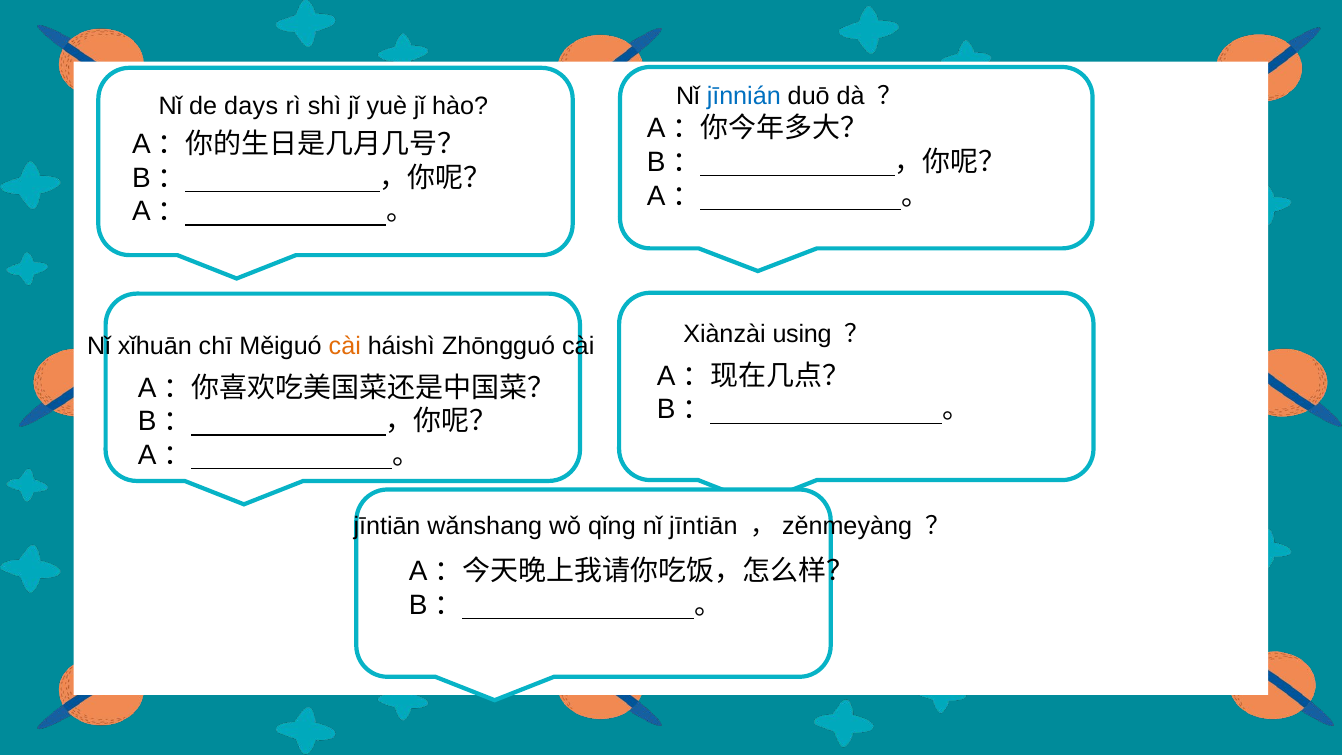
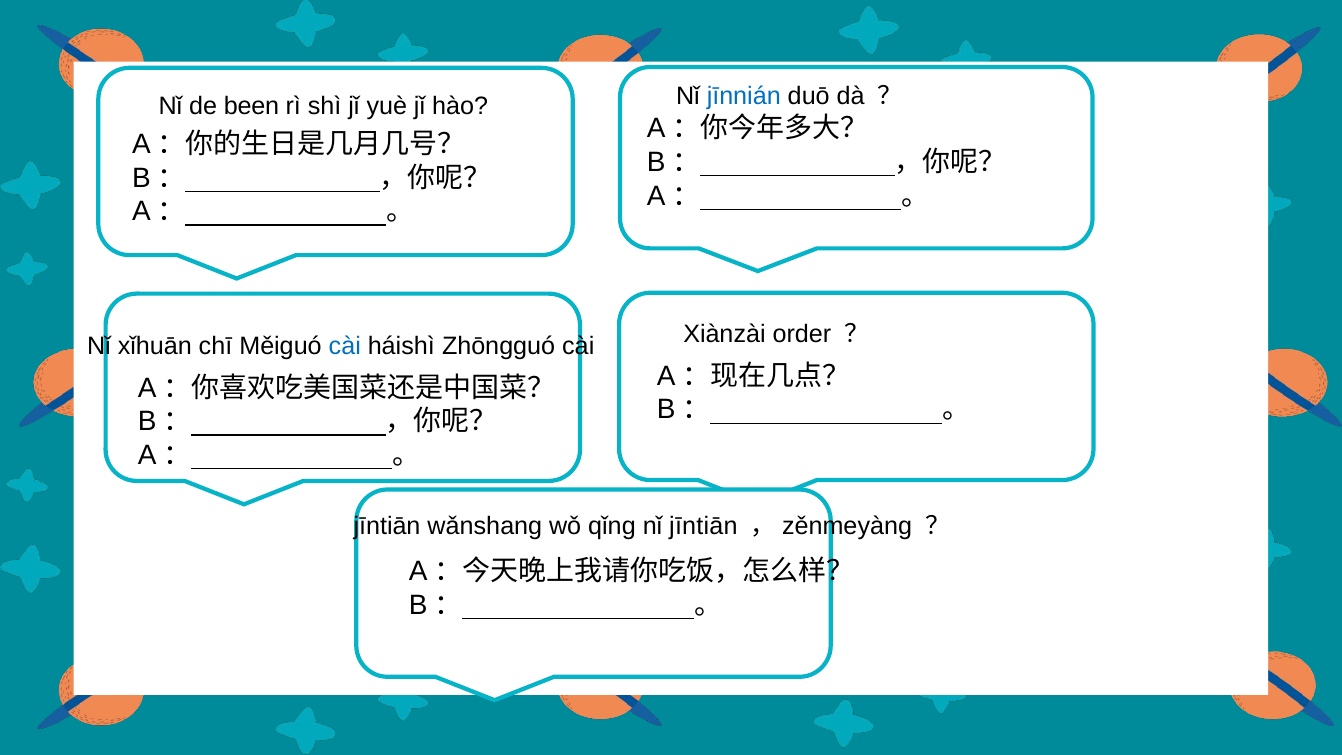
days: days -> been (251, 106)
cài colour: orange -> blue (345, 346)
using: using -> order (802, 334)
